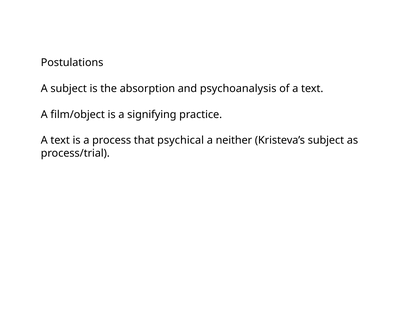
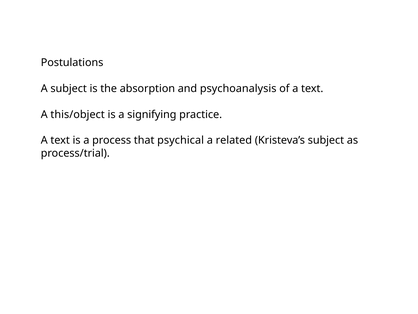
film/object: film/object -> this/object (78, 114)
neither: neither -> related (234, 140)
